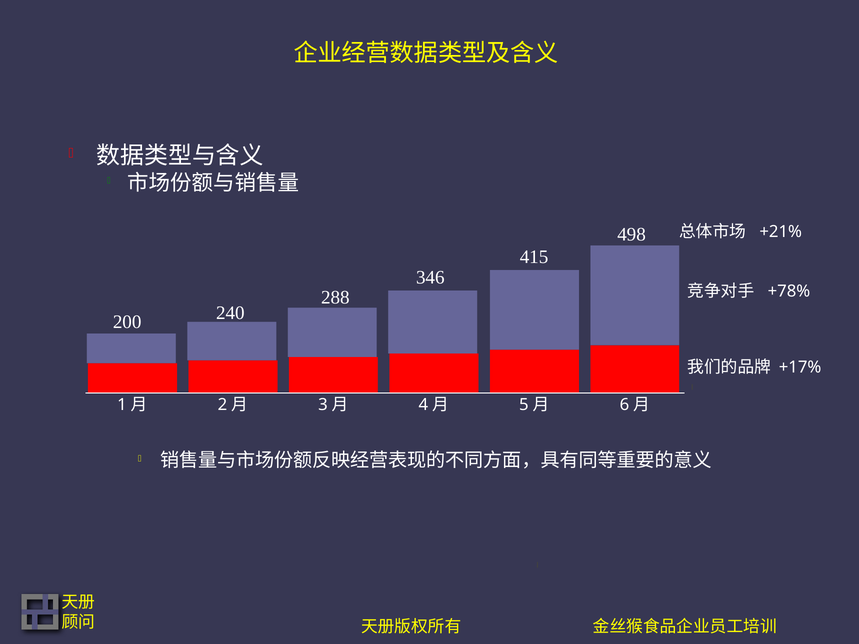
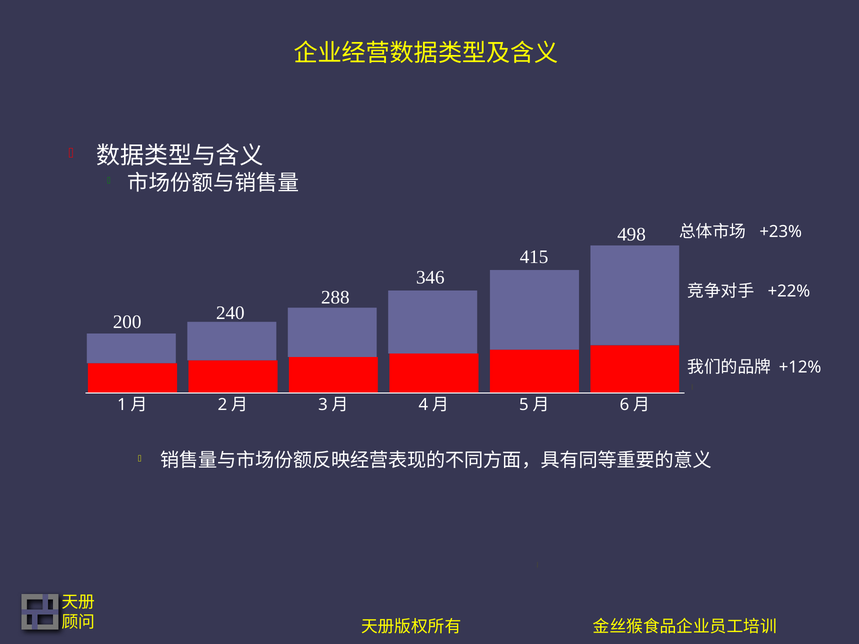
+21%: +21% -> +23% (781, 232)
+78%: +78% -> +22% (789, 292)
+17%: +17% -> +12% (800, 367)
